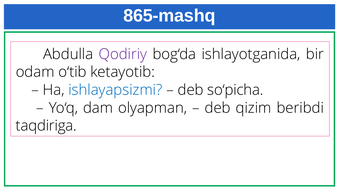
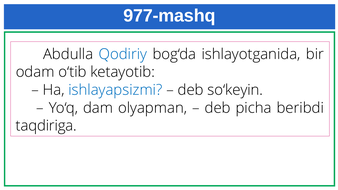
865-mashq: 865-mashq -> 977-mashq (169, 16)
Qodiriy colour: purple -> blue (123, 54)
so‘picha: so‘picha -> so‘keyin (235, 90)
qizim: qizim -> picha (254, 108)
